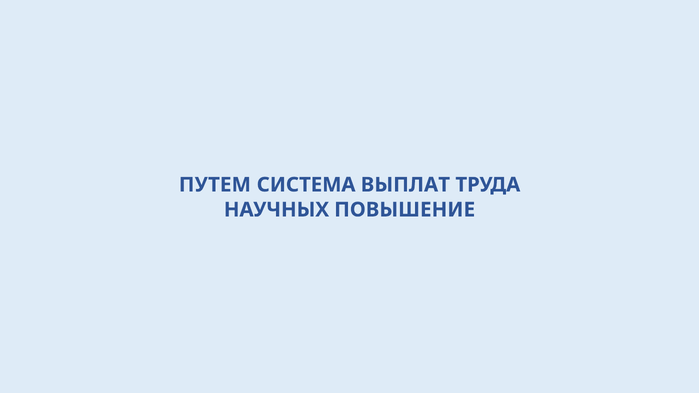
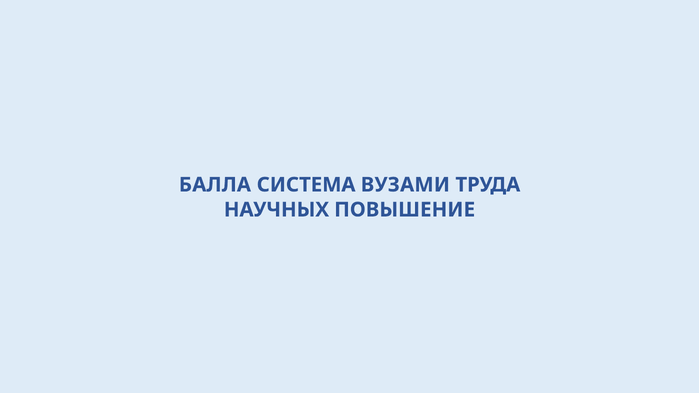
ПУТЕМ: ПУТЕМ -> БАЛЛА (215, 185)
ВЫПЛАТ: ВЫПЛАТ -> ВУЗАМИ (405, 185)
